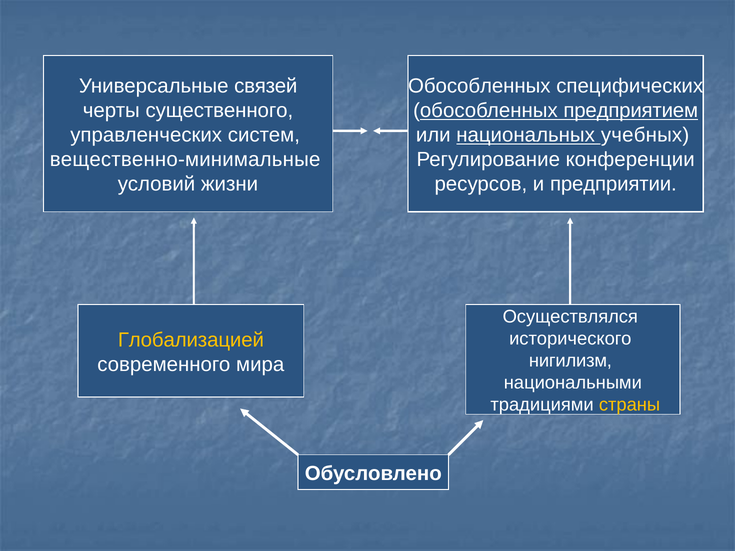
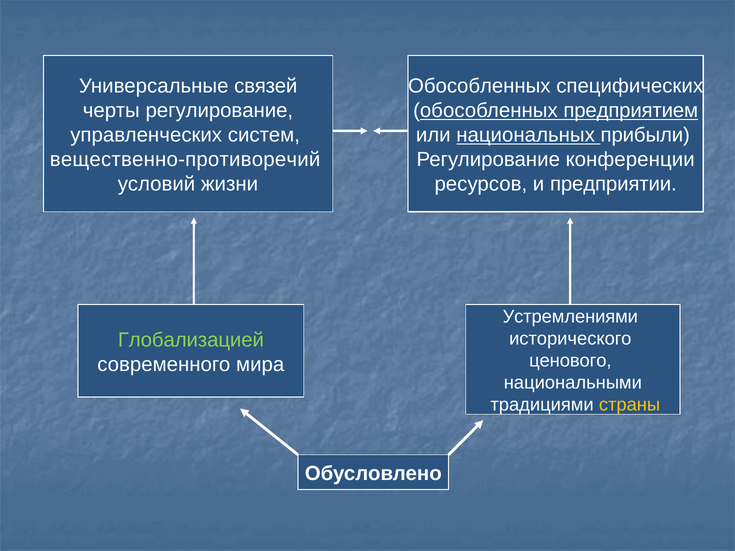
черты существенного: существенного -> регулирование (219, 111)
учебных: учебных -> прибыли (645, 135)
вещественно-минимальные: вещественно-минимальные -> вещественно-противоречий (185, 160)
Осуществлялся: Осуществлялся -> Устремлениями (570, 317)
Глобализацией colour: yellow -> light green (191, 340)
нигилизм: нигилизм -> ценового (570, 361)
